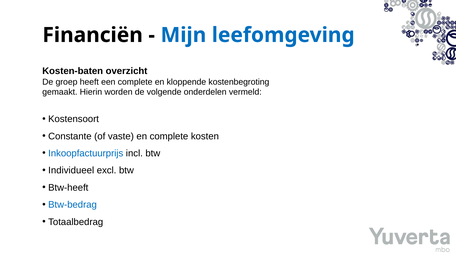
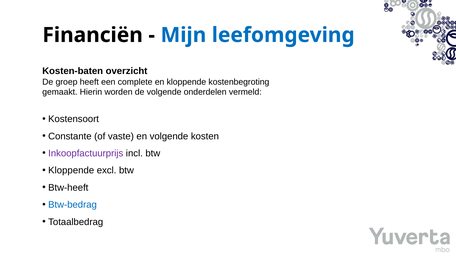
en complete: complete -> volgende (169, 136)
Inkoopfactuurprijs colour: blue -> purple (86, 153)
Individueel: Individueel -> Kloppende (71, 170)
